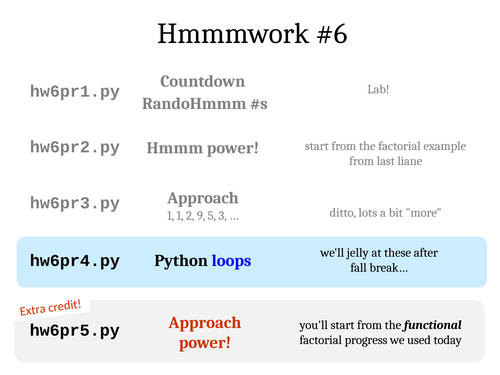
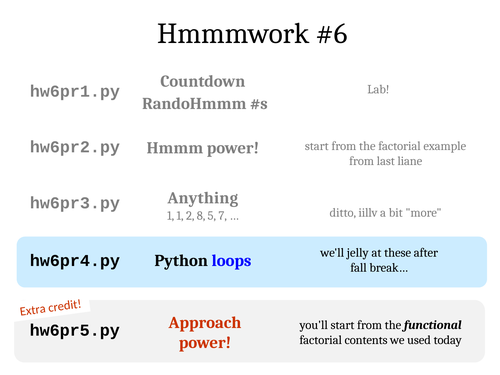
Approach: Approach -> Anything (203, 198)
lots: lots -> iillv (368, 213)
9: 9 -> 8 (201, 216)
3: 3 -> 7 (223, 216)
progress: progress -> contents (366, 340)
